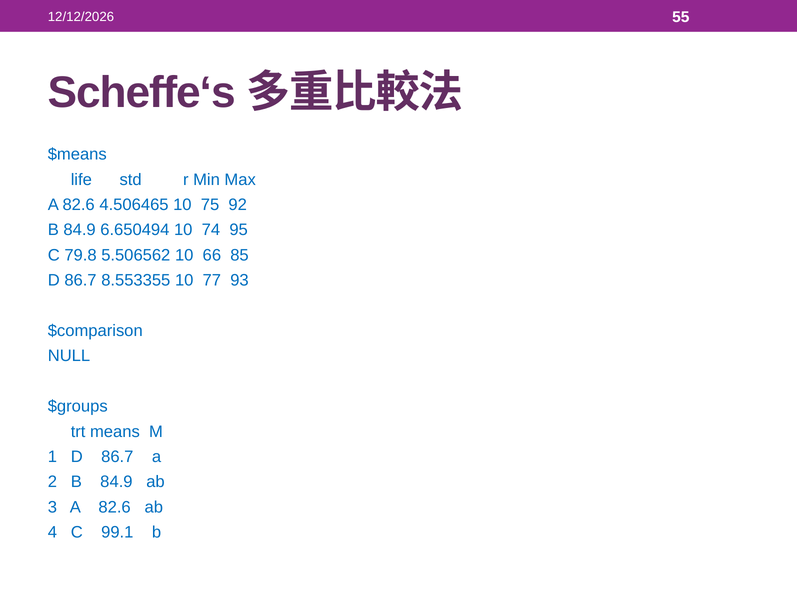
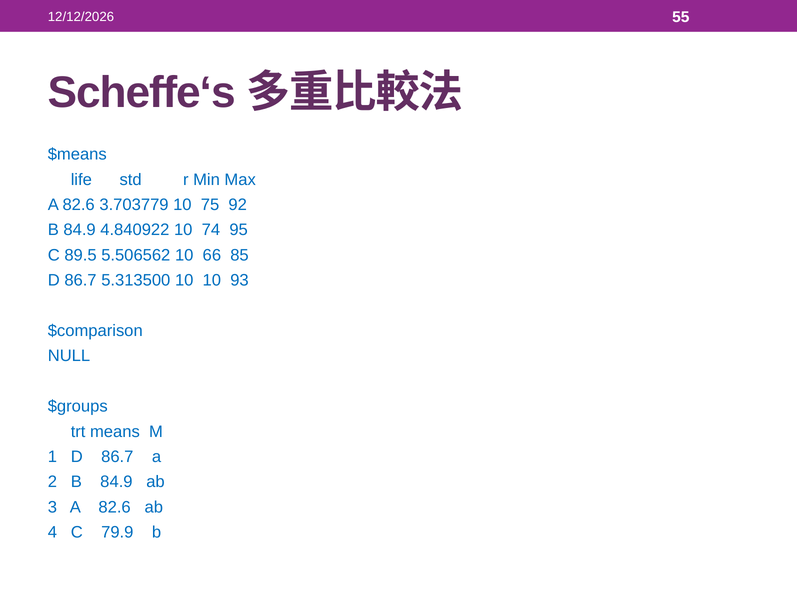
4.506465: 4.506465 -> 3.703779 (134, 205)
6.650494: 6.650494 -> 4.840922 (135, 230)
79.8: 79.8 -> 89.5 (81, 255)
8.553355: 8.553355 -> 5.313500 (136, 281)
10 77: 77 -> 10 (212, 281)
99.1: 99.1 -> 79.9 (117, 533)
